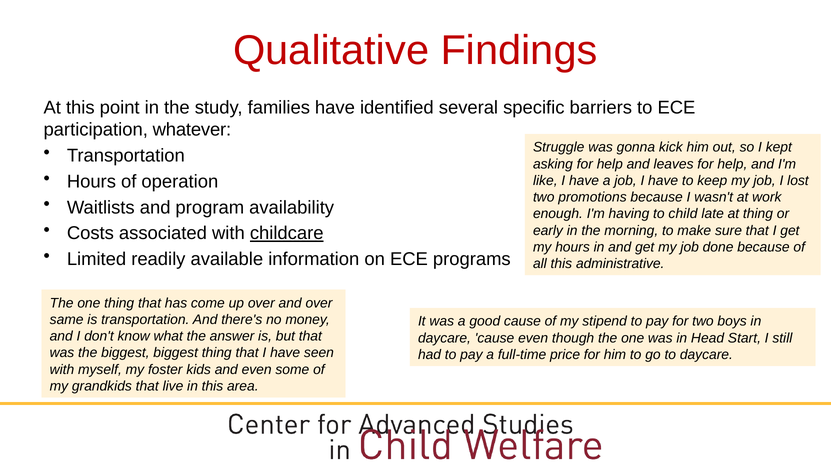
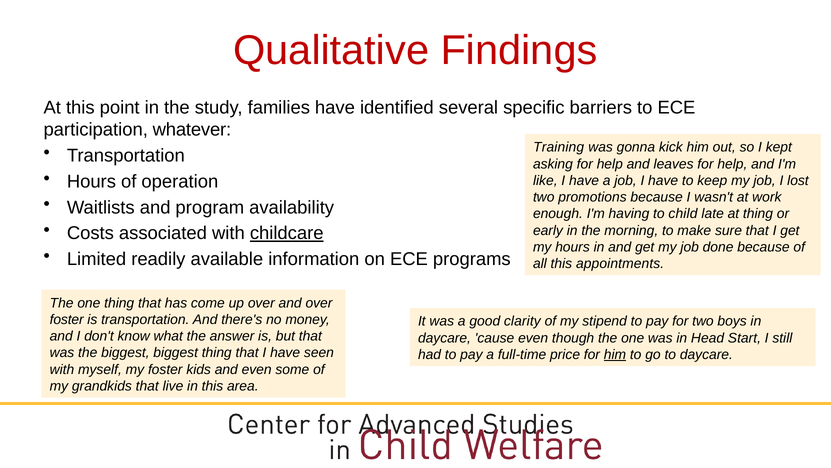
Struggle: Struggle -> Training (559, 147)
administrative: administrative -> appointments (620, 264)
same: same -> foster (67, 319)
good cause: cause -> clarity (522, 321)
him underline: none -> present (615, 354)
